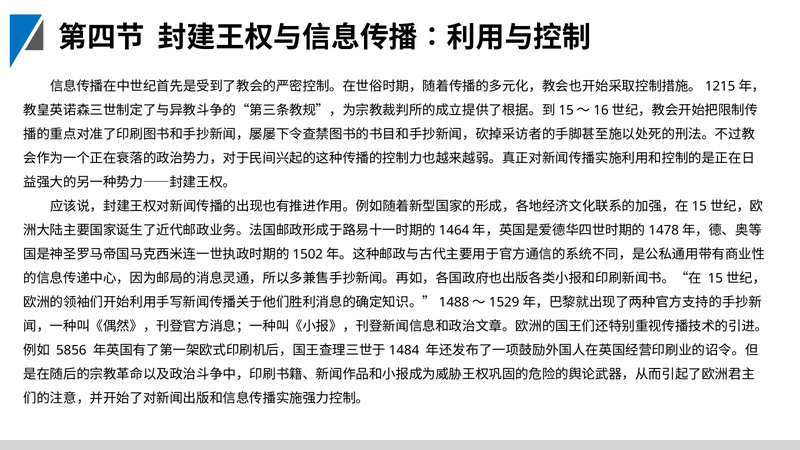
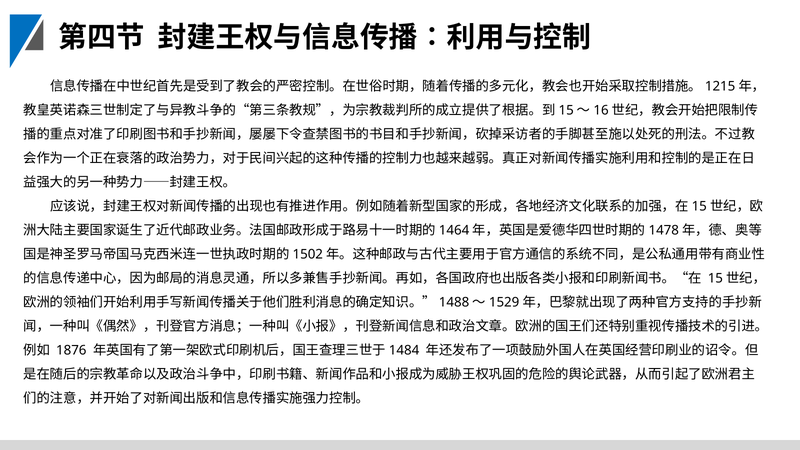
5856: 5856 -> 1876 (71, 350)
